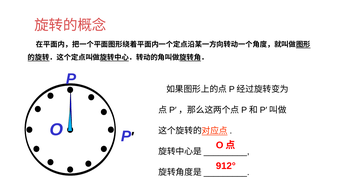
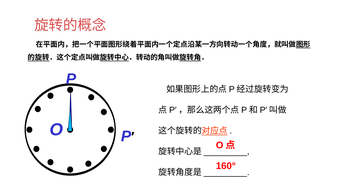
912°: 912° -> 160° (226, 166)
